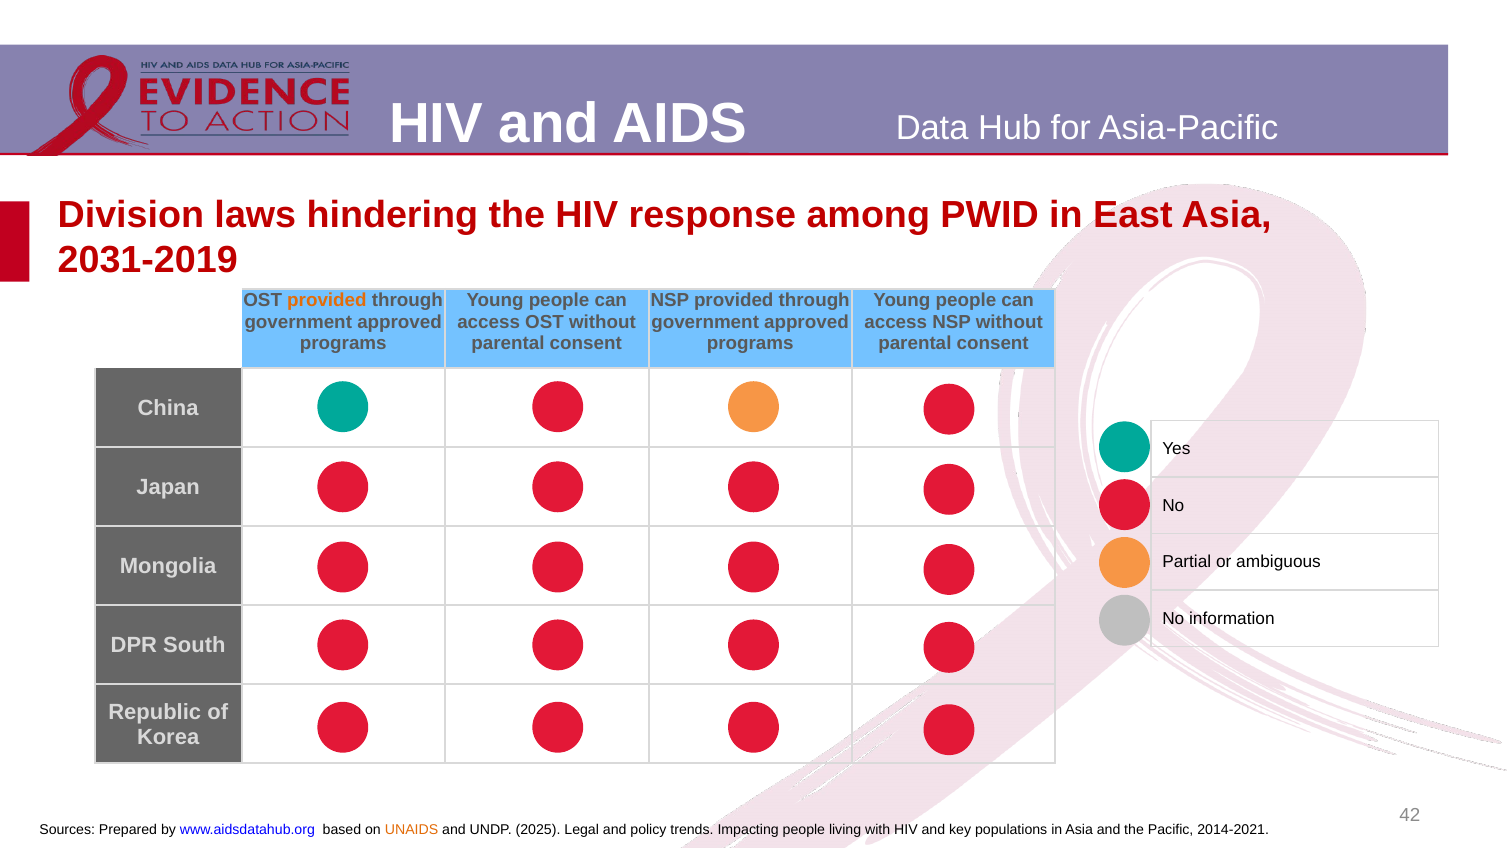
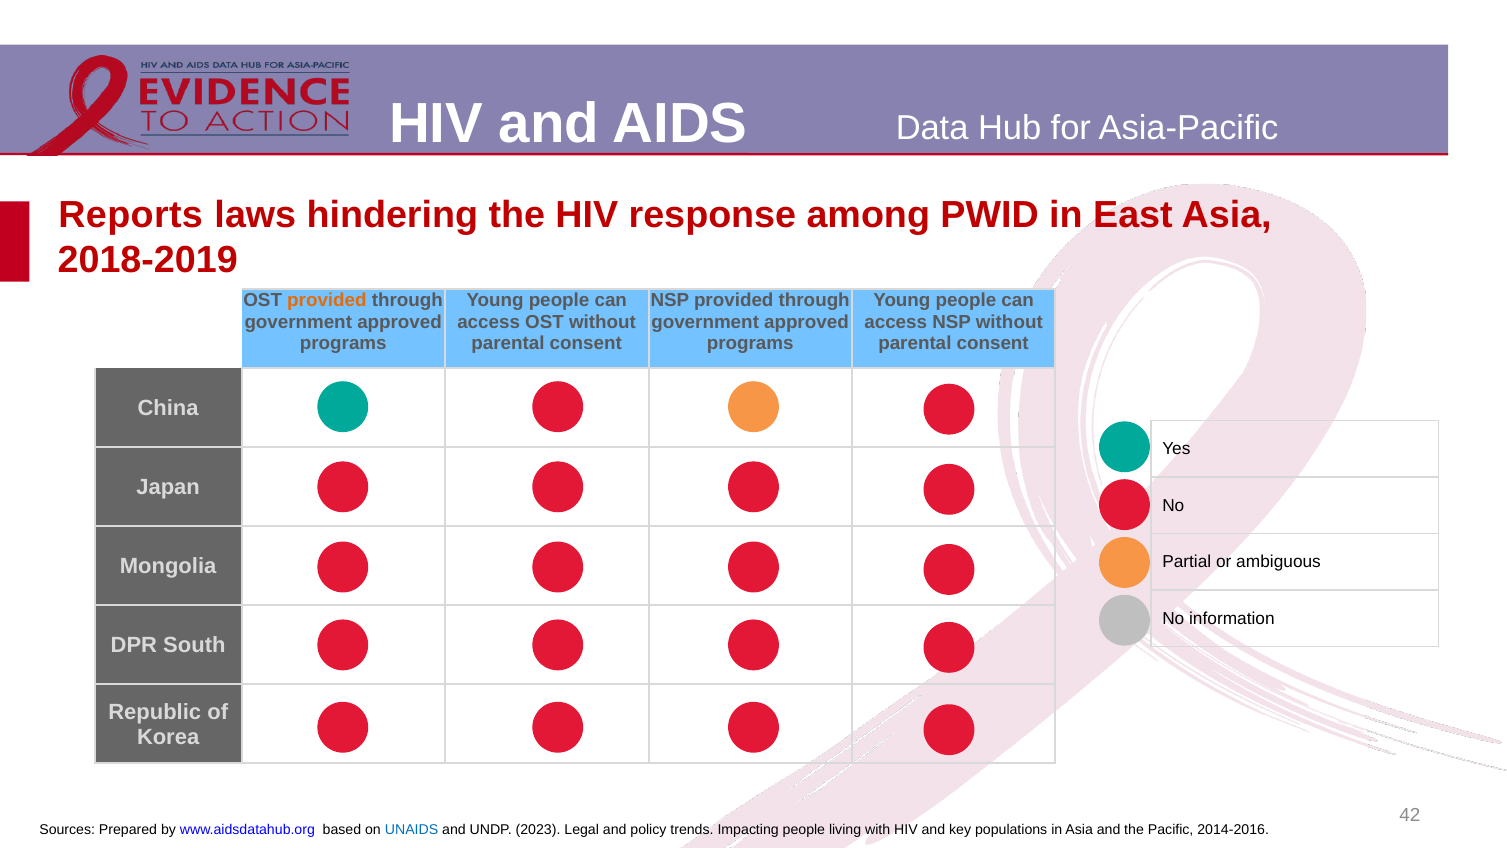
Division: Division -> Reports (131, 215)
2031-2019: 2031-2019 -> 2018-2019 (148, 260)
UNAIDS colour: orange -> blue (412, 830)
2025: 2025 -> 2023 (538, 830)
2014-2021: 2014-2021 -> 2014-2016 (1233, 830)
